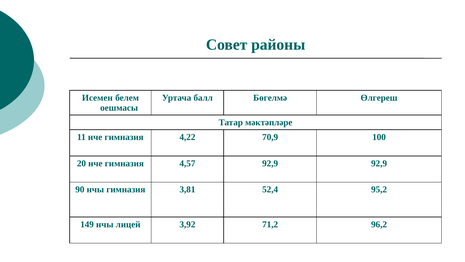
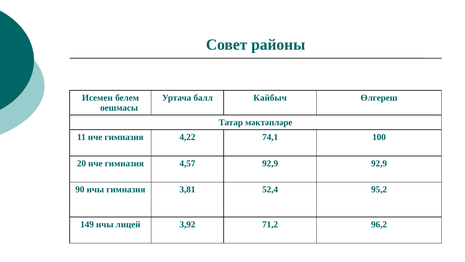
Бөгелмә: Бөгелмә -> Кайбыч (270, 98)
70,9: 70,9 -> 74,1 (270, 137)
